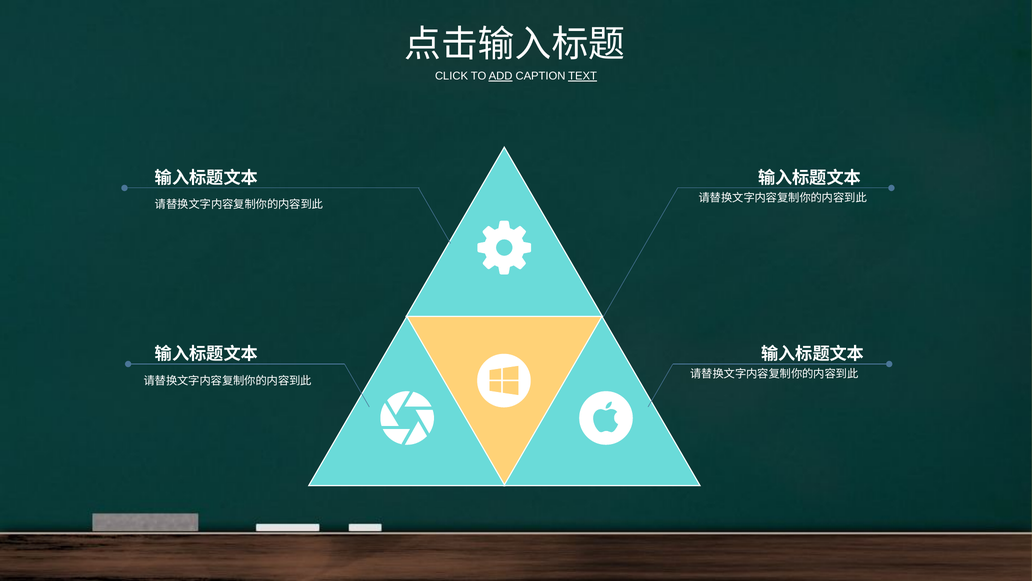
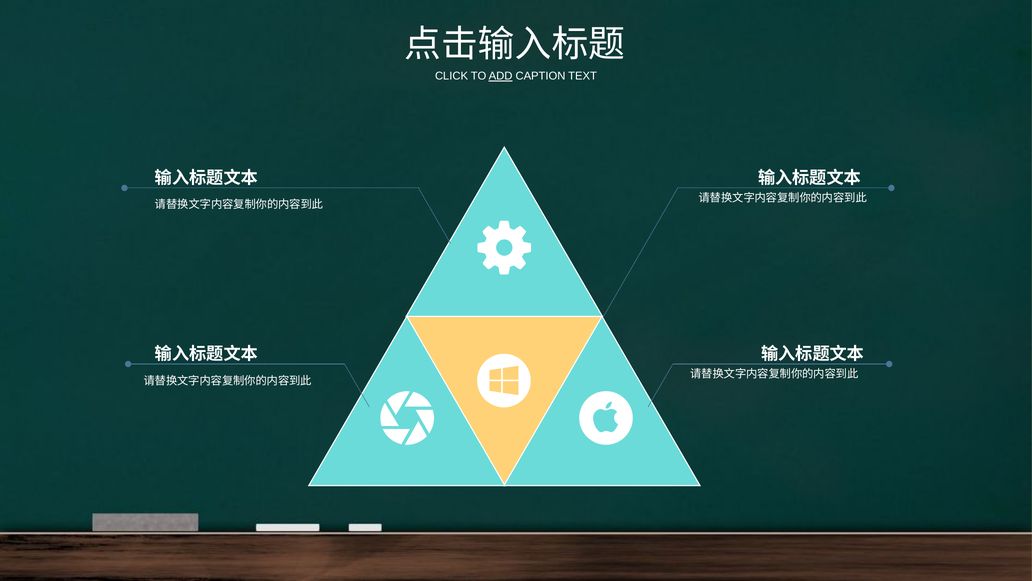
TEXT underline: present -> none (583, 76)
